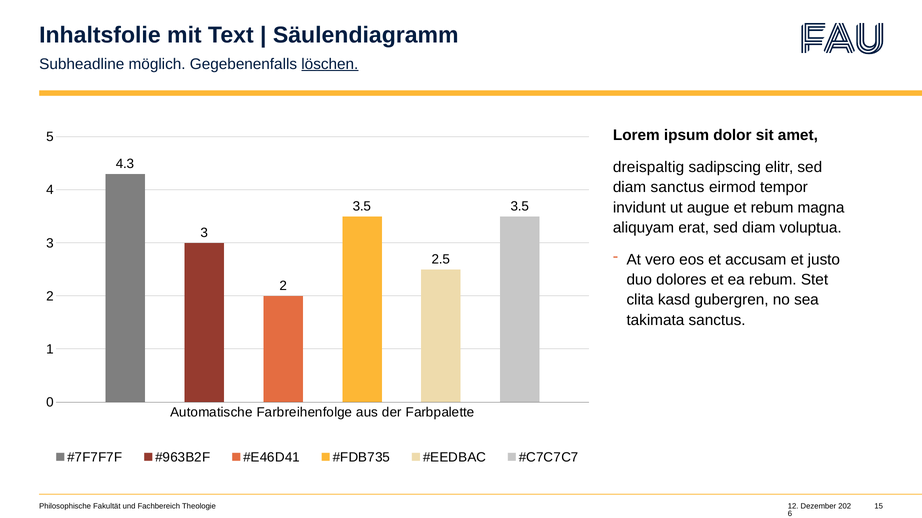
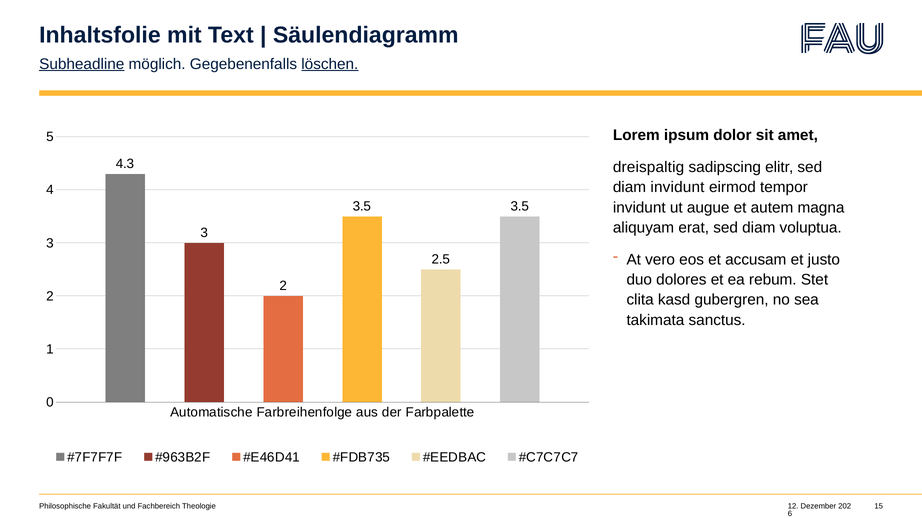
Subheadline underline: none -> present (82, 64)
diam sanctus: sanctus -> invidunt (677, 187)
et rebum: rebum -> autem (772, 208)
